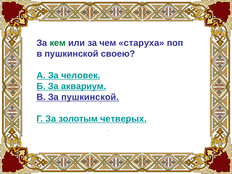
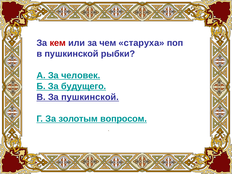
кем colour: green -> red (58, 43)
своею: своею -> рыбки (118, 54)
аквариум: аквариум -> будущего (84, 86)
четверых: четверых -> вопросом (124, 119)
